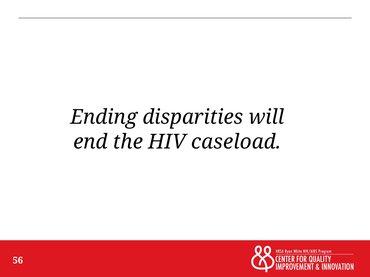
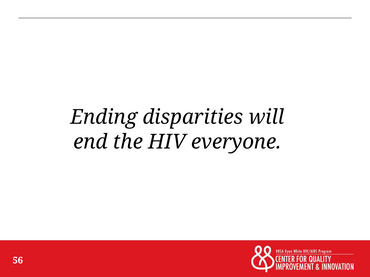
caseload: caseload -> everyone (236, 142)
